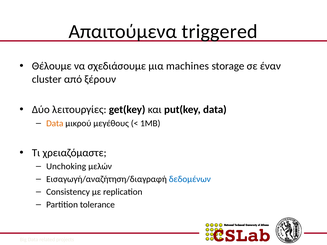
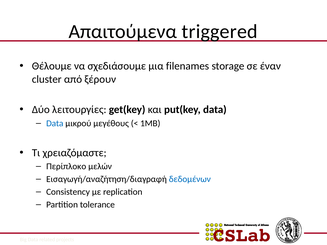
machines: machines -> filenames (188, 66)
Data colour: orange -> blue (55, 123)
Unchoking: Unchoking -> Περίπλοκο (66, 167)
